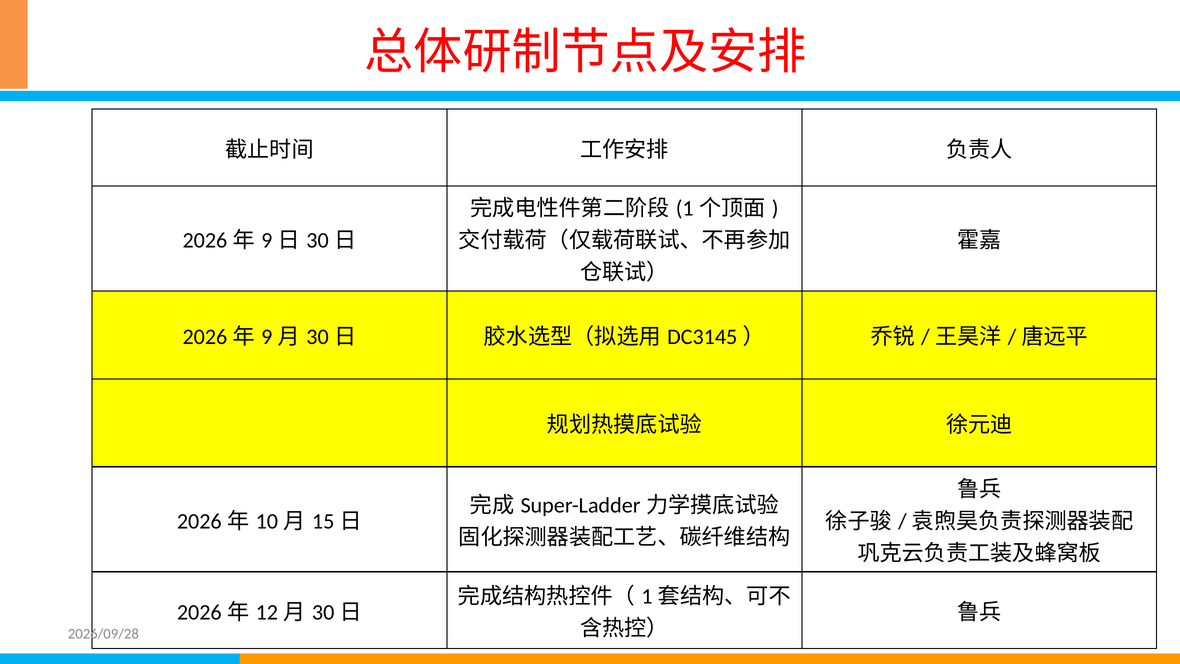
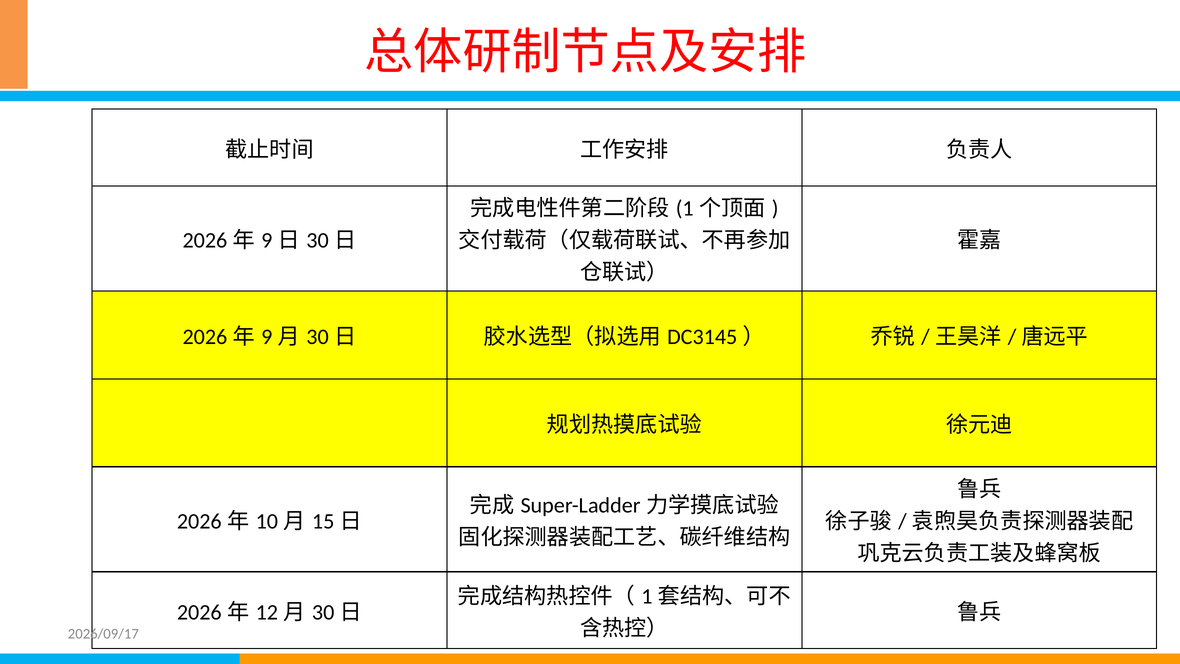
2026/09/28: 2026/09/28 -> 2026/09/17 (103, 634)
